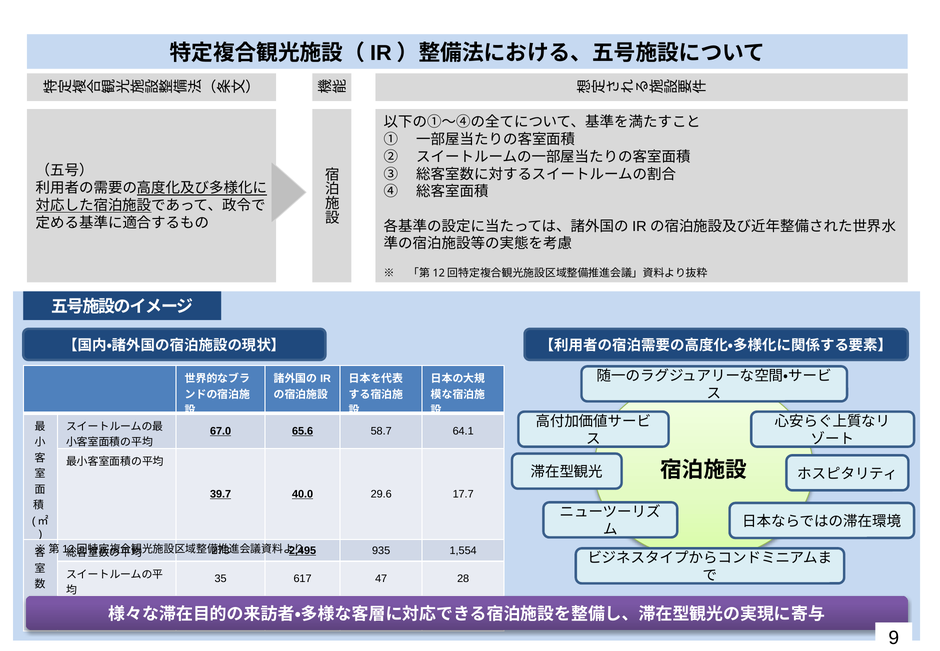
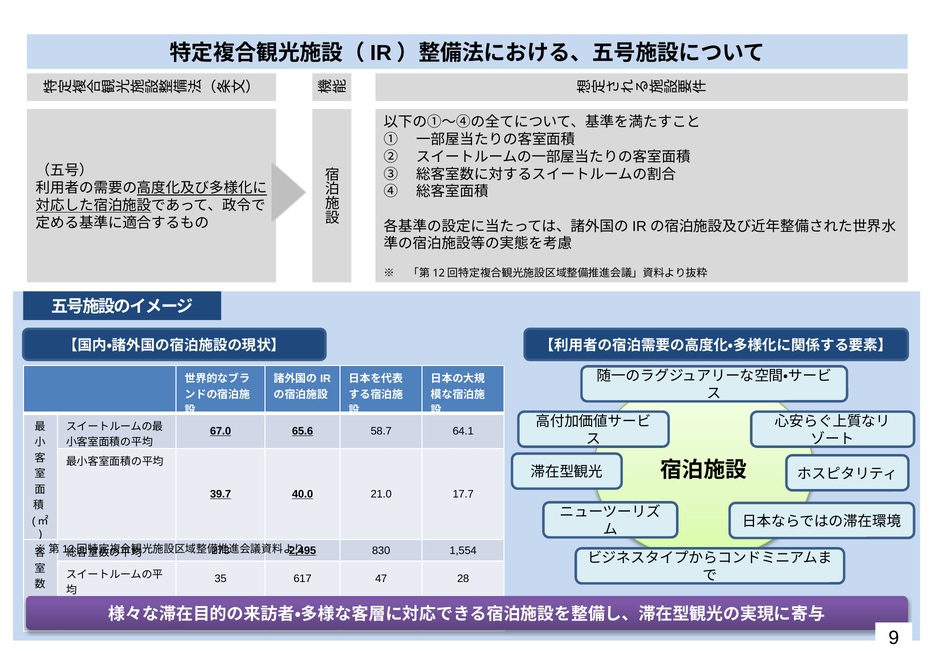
29.6: 29.6 -> 21.0 (381, 494)
935: 935 -> 830 (381, 550)
